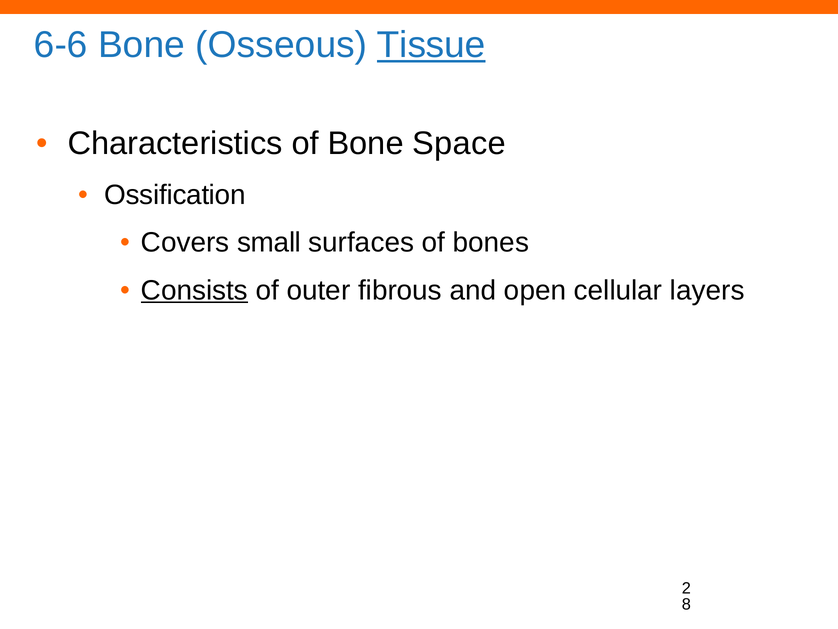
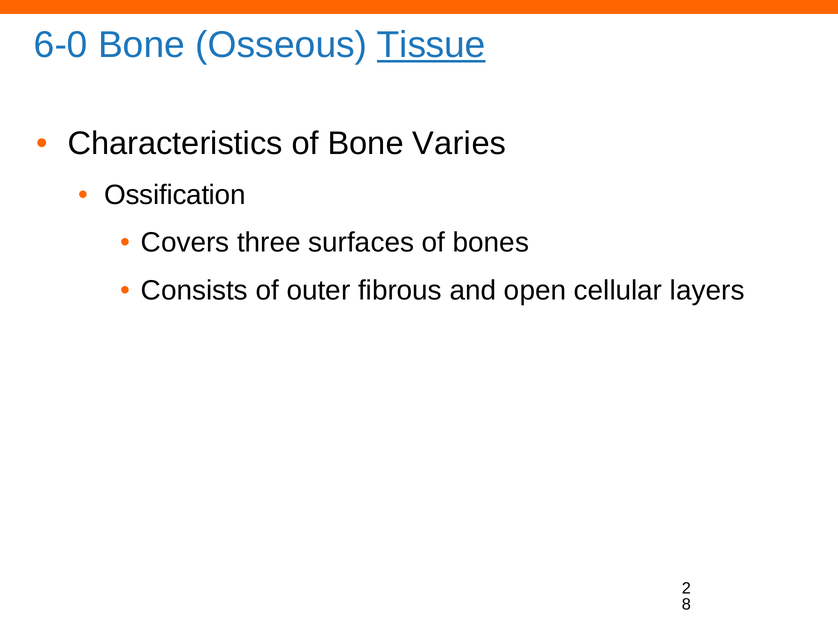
6-6: 6-6 -> 6-0 (61, 45)
Space: Space -> Varies (459, 143)
small: small -> three (269, 242)
Consists underline: present -> none (194, 290)
